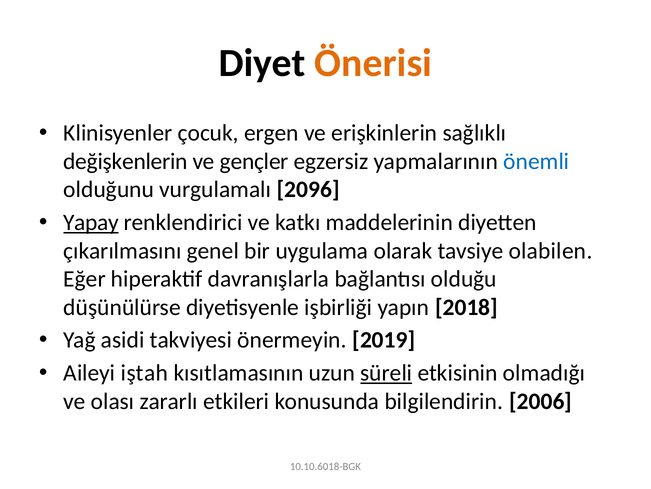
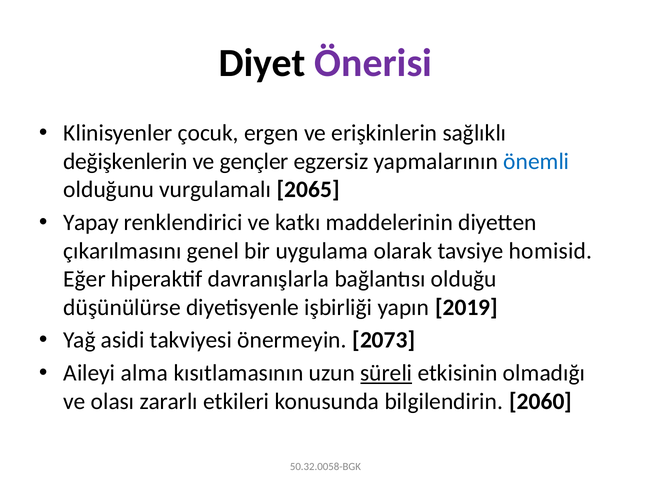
Önerisi colour: orange -> purple (373, 63)
2096: 2096 -> 2065 (308, 189)
Yapay underline: present -> none (91, 222)
olabilen: olabilen -> homisid (551, 250)
2018: 2018 -> 2019 (467, 307)
2019: 2019 -> 2073 (384, 340)
iştah: iştah -> alma (144, 373)
2006: 2006 -> 2060 (541, 401)
10.10.6018-BGK: 10.10.6018-BGK -> 50.32.0058-BGK (325, 466)
